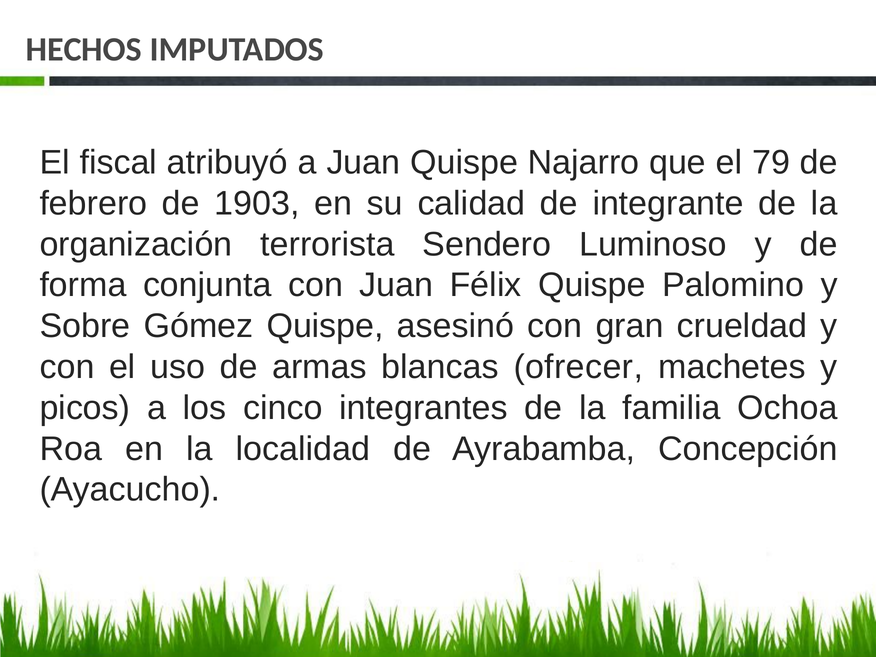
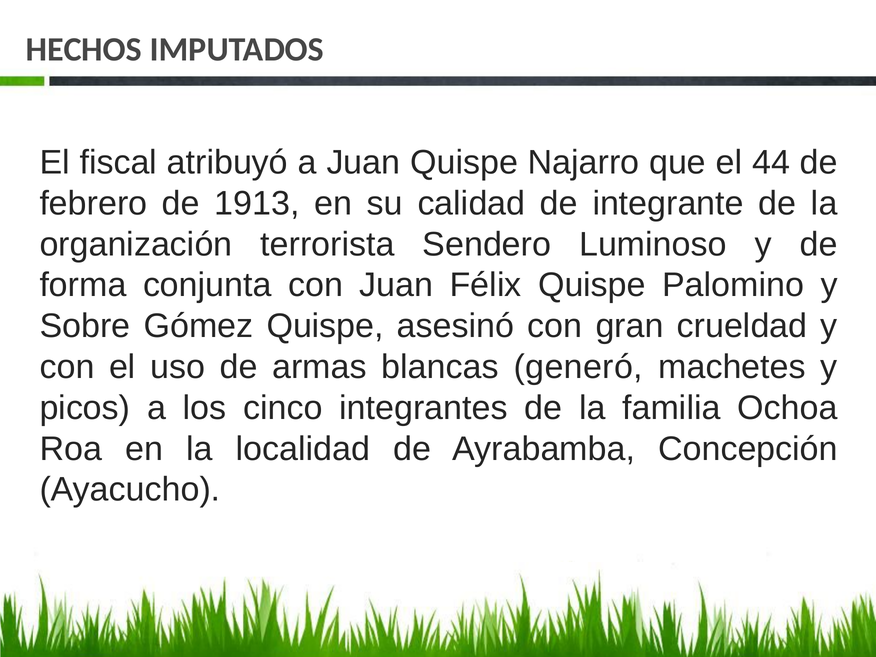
79: 79 -> 44 (771, 162)
1903: 1903 -> 1913 (257, 203)
ofrecer: ofrecer -> generó (578, 367)
